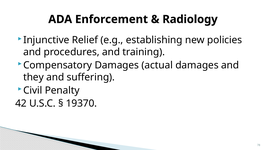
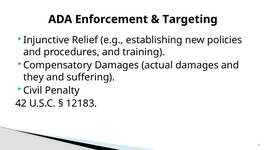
Radiology: Radiology -> Targeting (190, 19)
19370: 19370 -> 12183 (81, 103)
